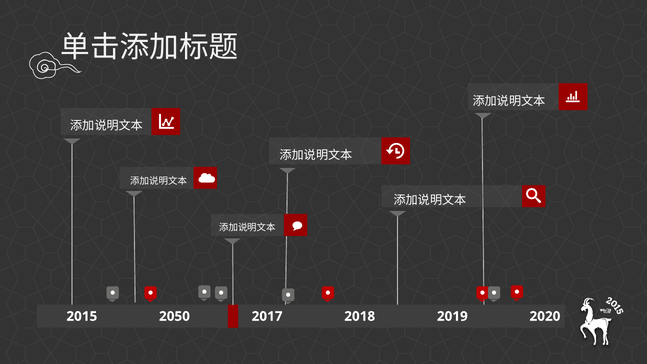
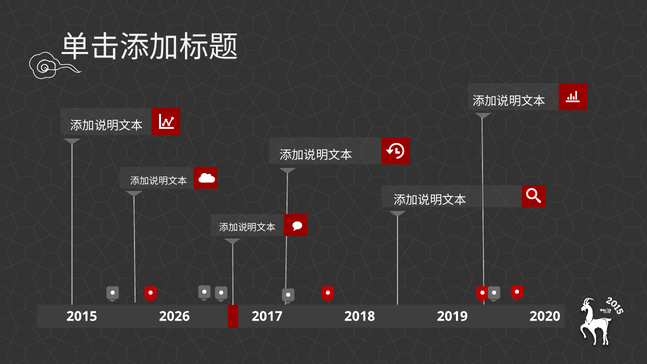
2050: 2050 -> 2026 (174, 316)
